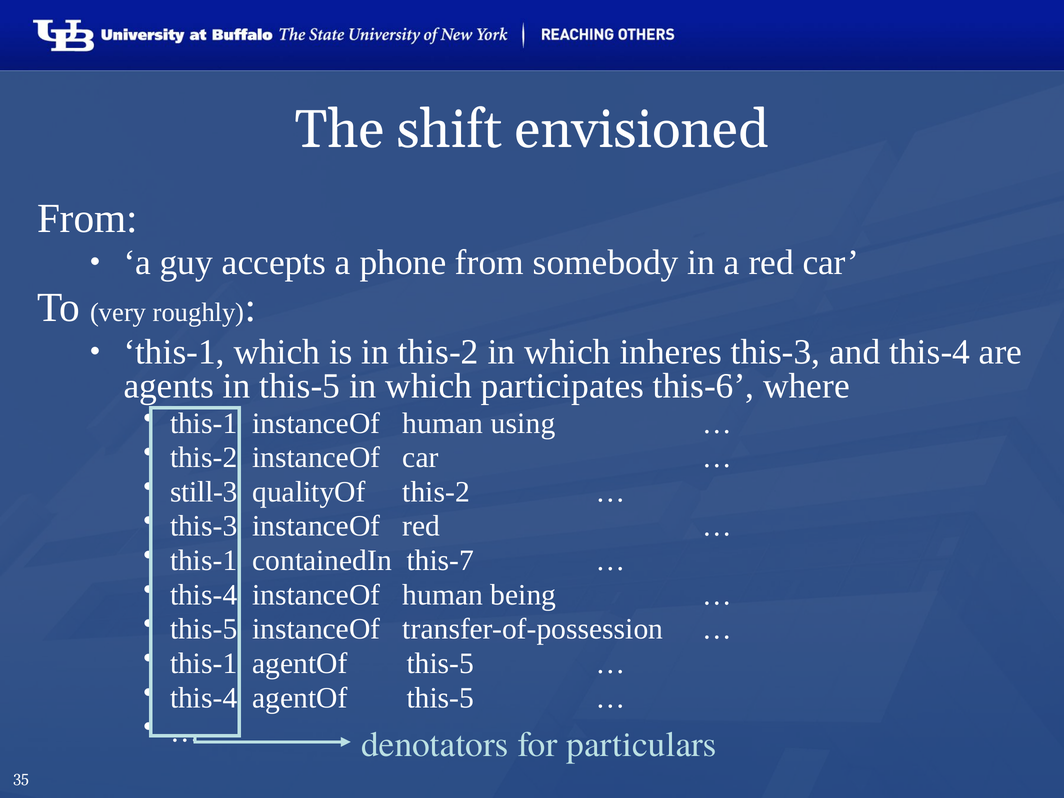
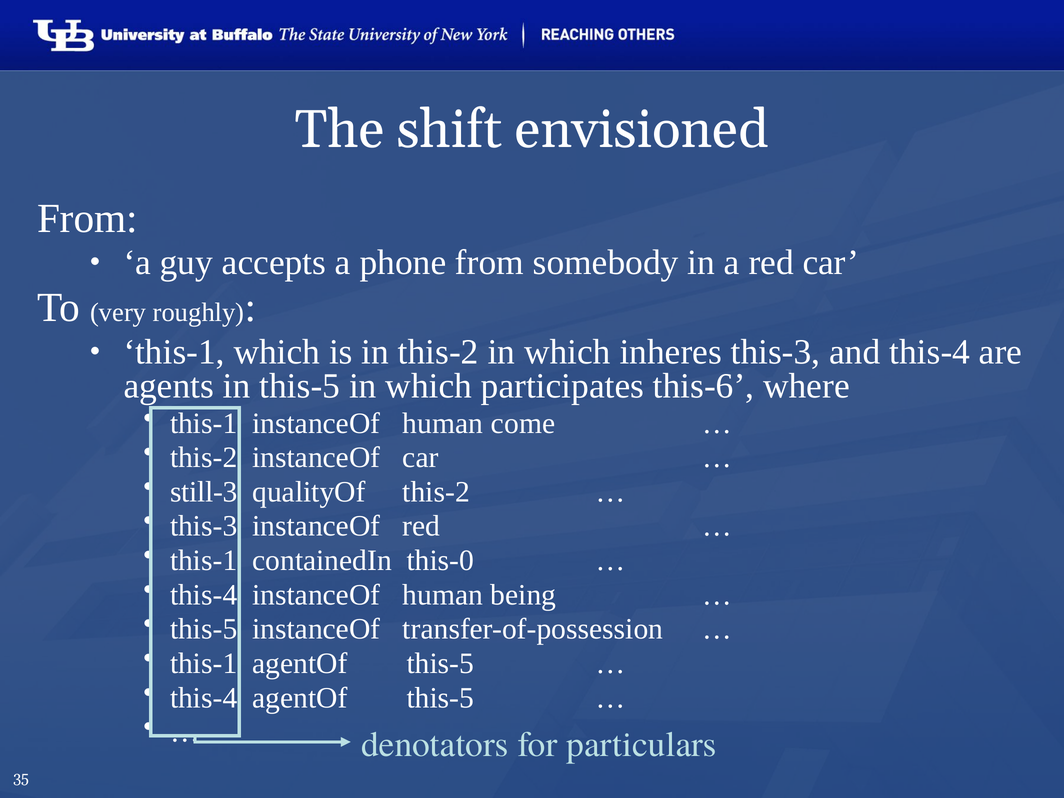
using: using -> come (523, 423)
this-7: this-7 -> this-0 (440, 561)
